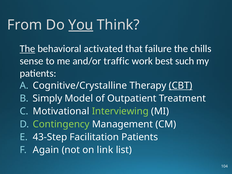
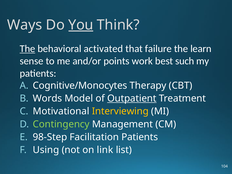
From: From -> Ways (25, 25)
chills: chills -> learn (201, 49)
traffic: traffic -> points (116, 61)
Cognitive/Crystalline: Cognitive/Crystalline -> Cognitive/Monocytes (80, 86)
CBT underline: present -> none (181, 86)
Simply: Simply -> Words (47, 98)
Outpatient underline: none -> present (132, 98)
Interviewing colour: light green -> yellow (120, 111)
43-Step: 43-Step -> 98-Step (50, 137)
Again: Again -> Using (46, 150)
